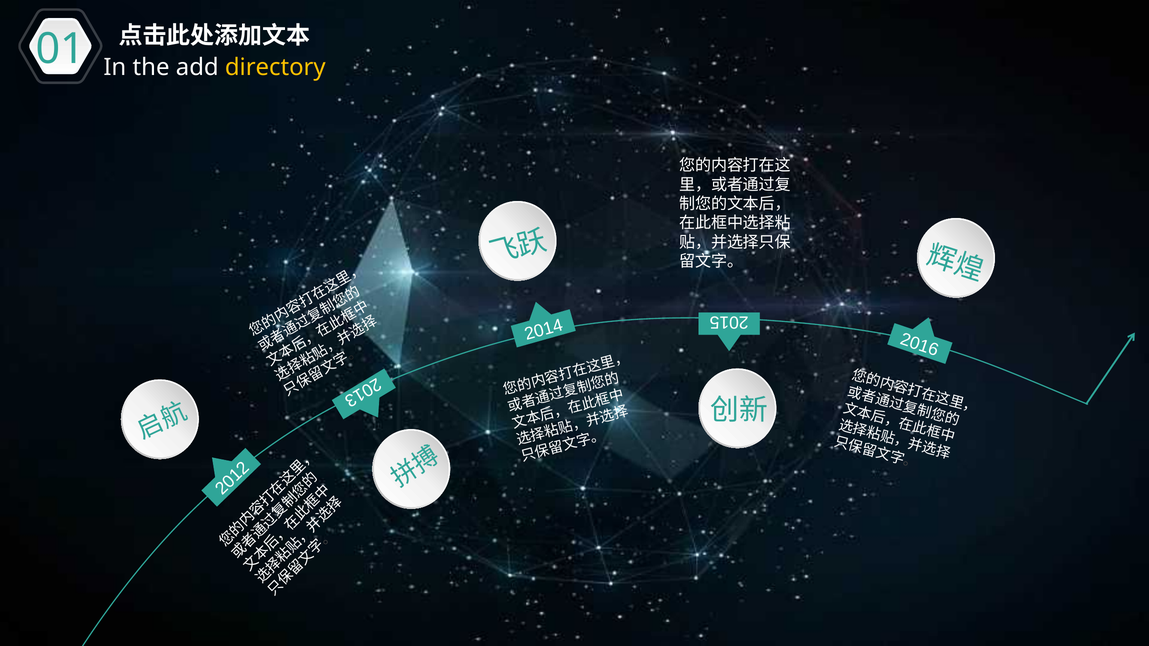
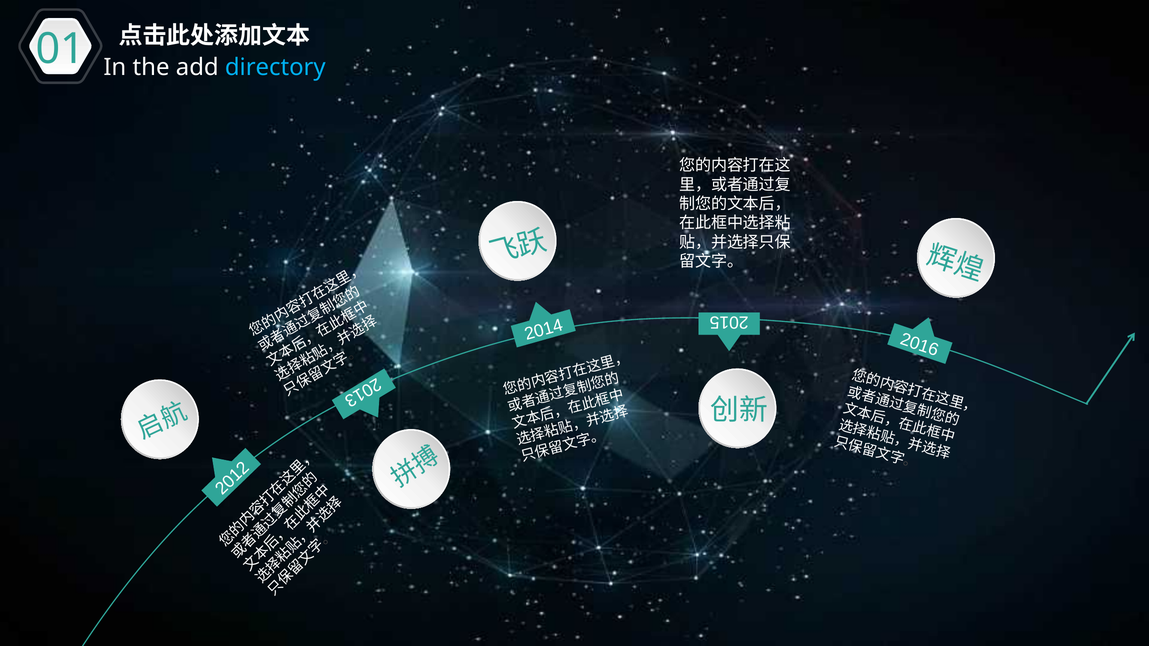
directory colour: yellow -> light blue (275, 68)
